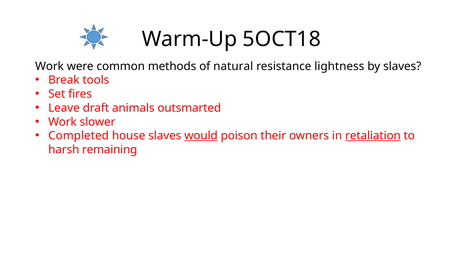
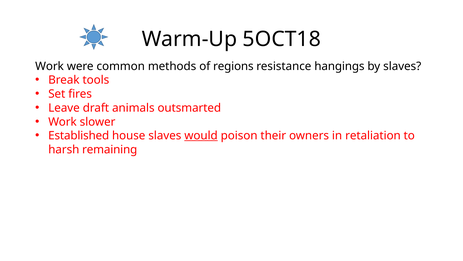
natural: natural -> regions (233, 66)
lightness: lightness -> hangings (339, 66)
Completed: Completed -> Established (79, 136)
retaliation underline: present -> none (373, 136)
